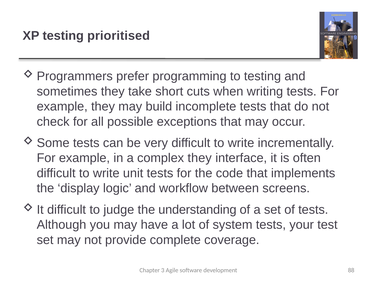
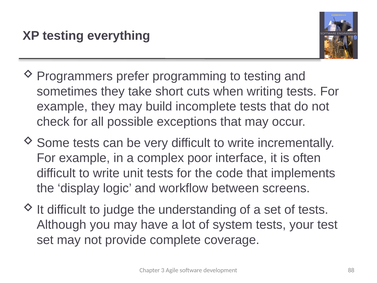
prioritised: prioritised -> everything (119, 36)
complex they: they -> poor (200, 158)
